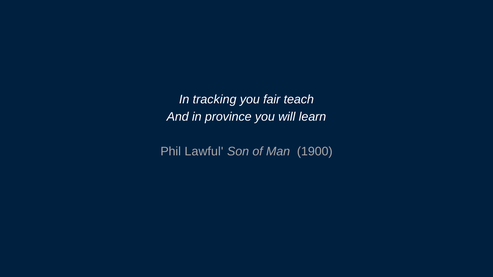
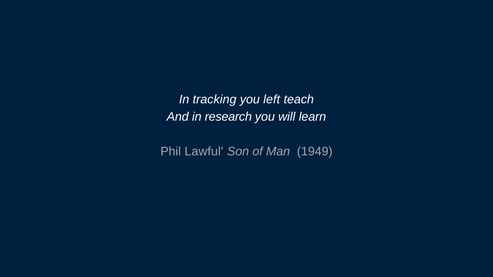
fair: fair -> left (272, 100)
province: province -> research (228, 117)
1900: 1900 -> 1949 (315, 151)
